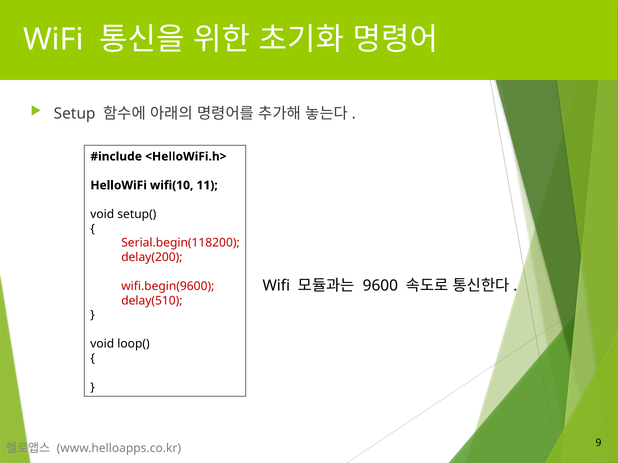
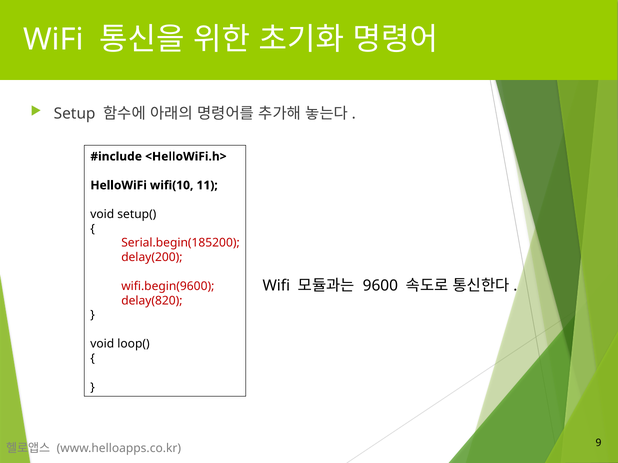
Serial.begin(118200: Serial.begin(118200 -> Serial.begin(185200 (180, 243)
delay(510: delay(510 -> delay(820 (152, 301)
